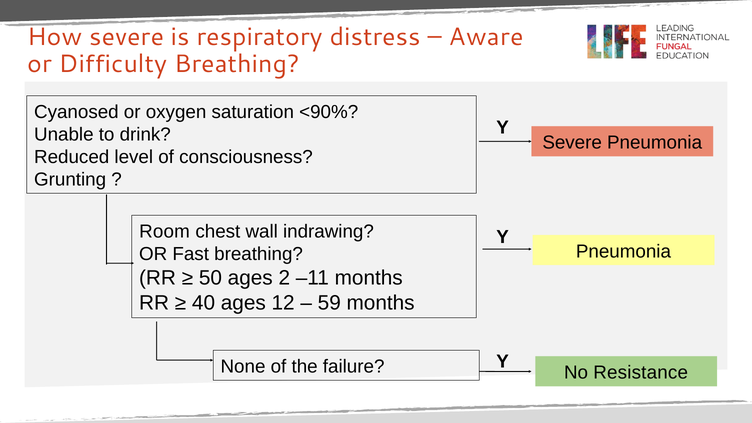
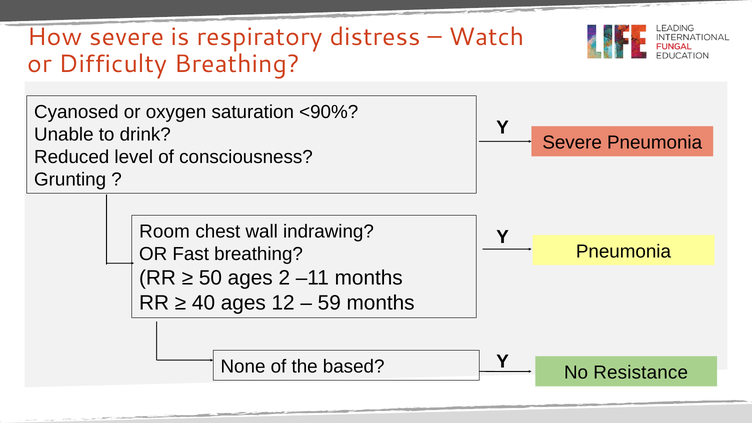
Aware: Aware -> Watch (486, 37)
failure: failure -> based (354, 366)
